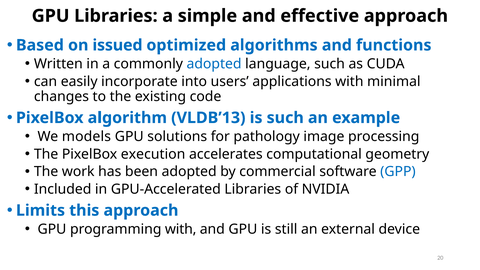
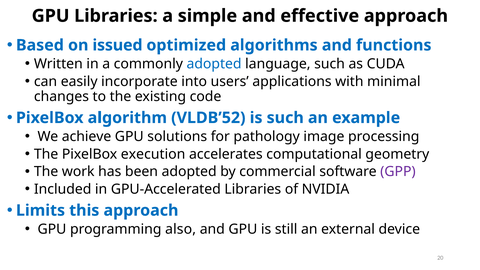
VLDB’13: VLDB’13 -> VLDB’52 (208, 118)
models: models -> achieve (87, 136)
GPP colour: blue -> purple (398, 172)
programming with: with -> also (181, 229)
